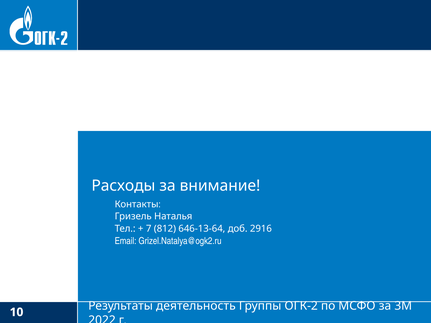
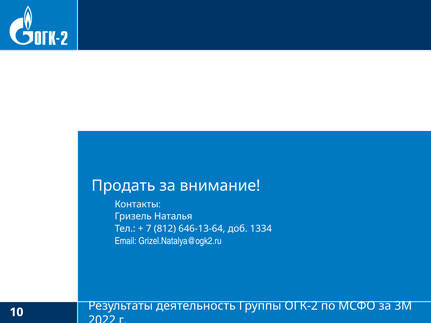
Расходы: Расходы -> Продать (123, 186)
2916: 2916 -> 1334 (261, 229)
